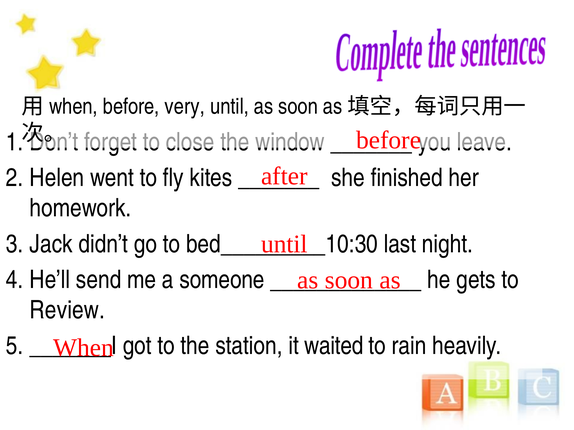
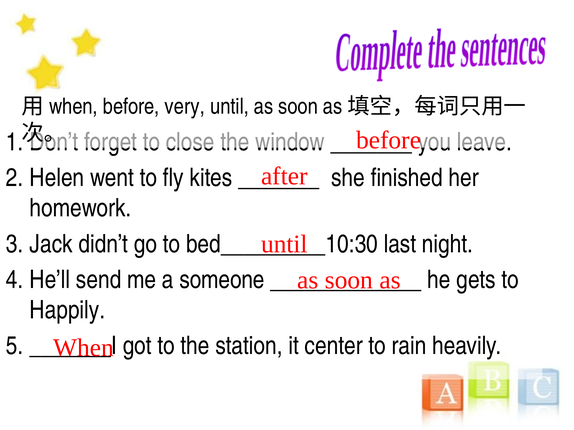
Review: Review -> Happily (67, 311)
waited: waited -> center (334, 346)
